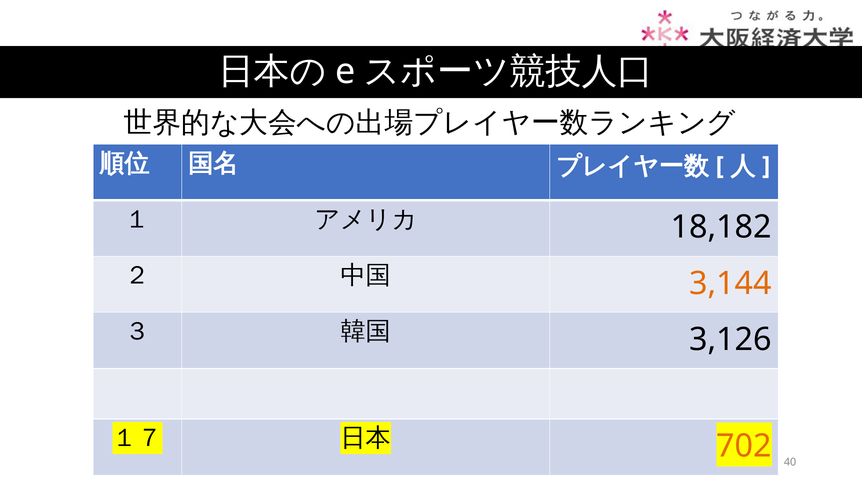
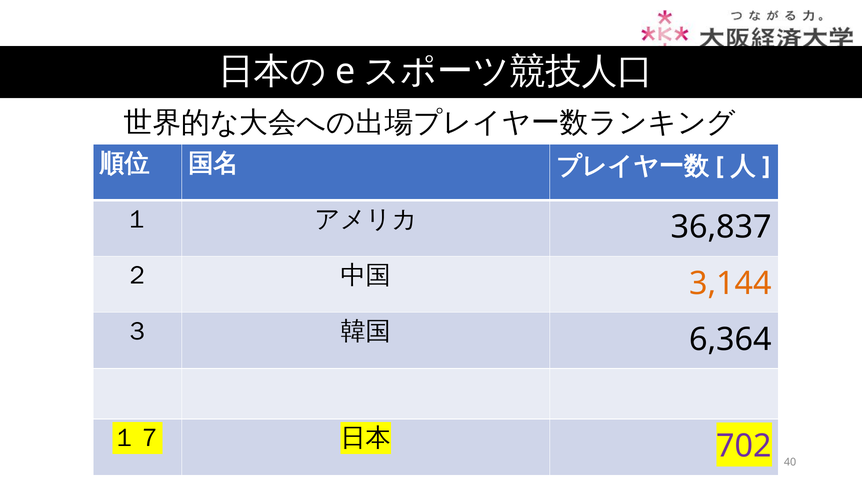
18,182: 18,182 -> 36,837 (721, 227)
3,126: 3,126 -> 6,364 (731, 339)
702 colour: orange -> purple (744, 446)
